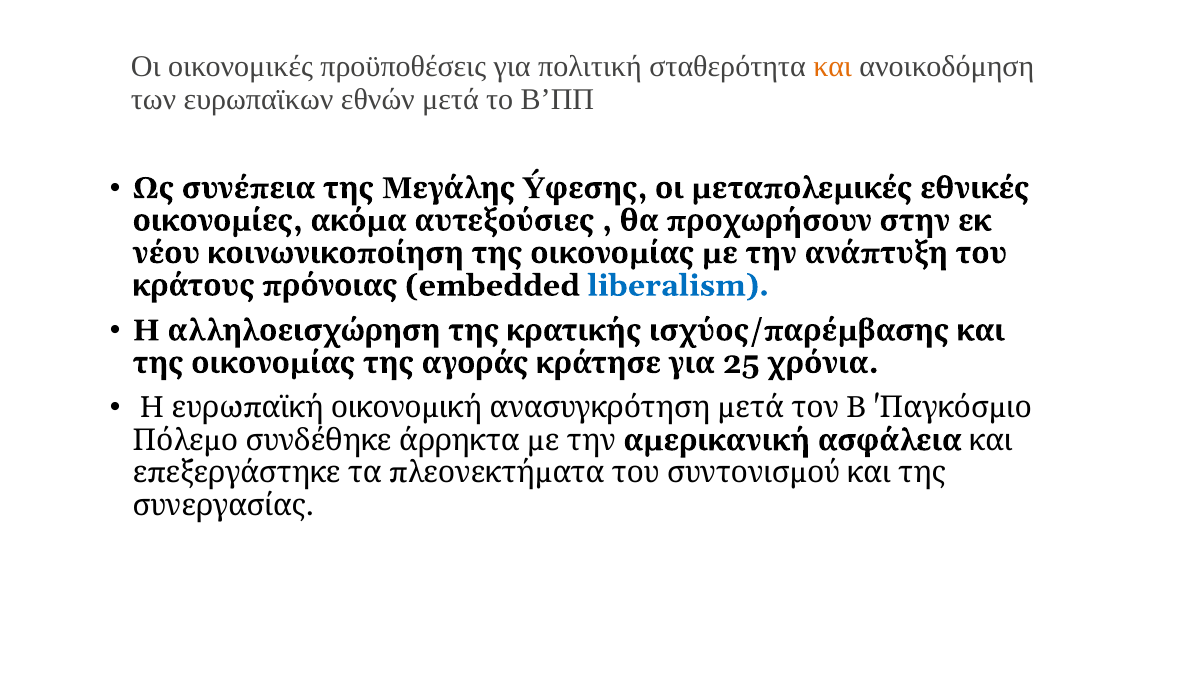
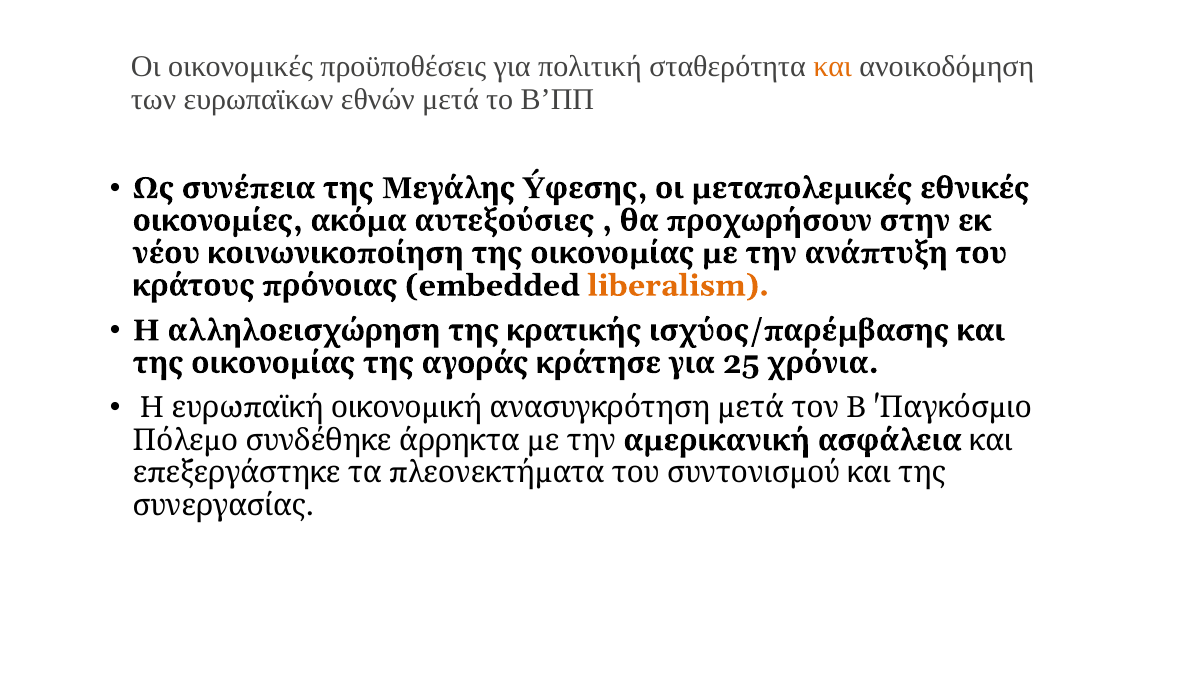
liberalism colour: blue -> orange (678, 286)
